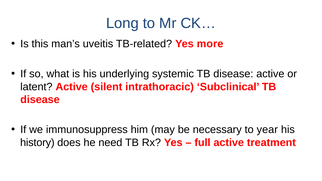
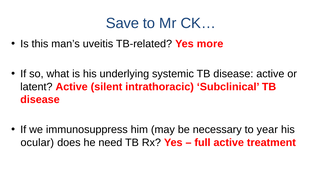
Long: Long -> Save (122, 23)
history: history -> ocular (37, 143)
